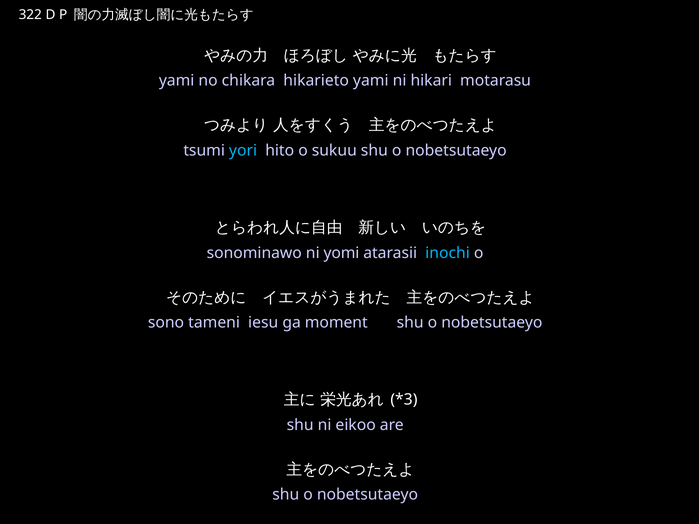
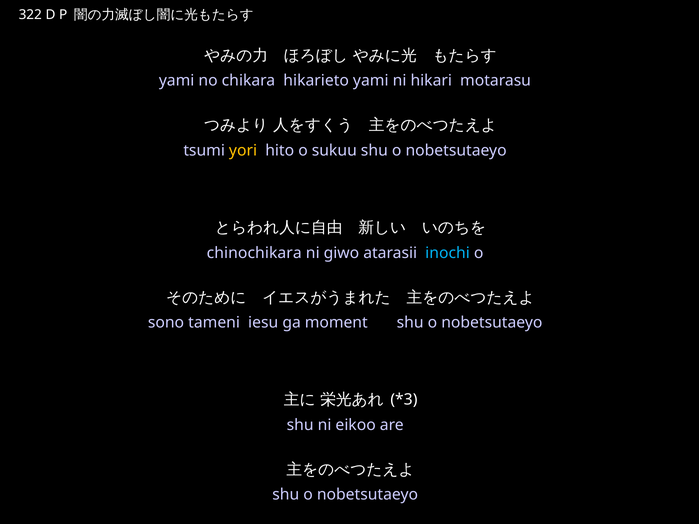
yori colour: light blue -> yellow (243, 151)
sonominawo: sonominawo -> chinochikara (254, 253)
yomi: yomi -> giwo (341, 253)
